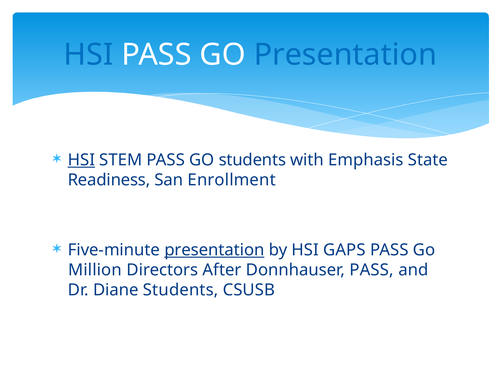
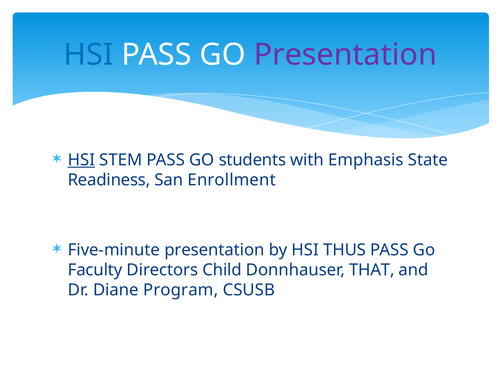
Presentation colour: blue -> purple (345, 55)
presentation underline: present -> none (214, 250)
GAPS: GAPS -> THUS (345, 250)
Million: Million -> Faculty (95, 270)
After: After -> Child (222, 270)
Donnhauser PASS: PASS -> THAT (372, 270)
Diane Students: Students -> Program (181, 291)
